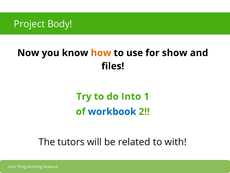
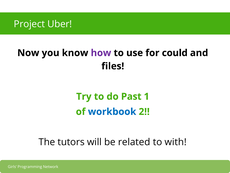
Body: Body -> Uber (60, 24)
how colour: orange -> purple (101, 53)
show: show -> could (175, 53)
Into: Into -> Past (131, 96)
